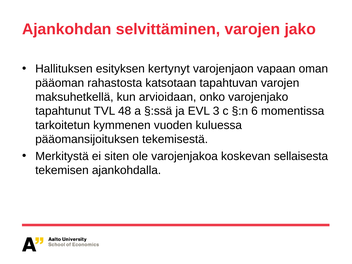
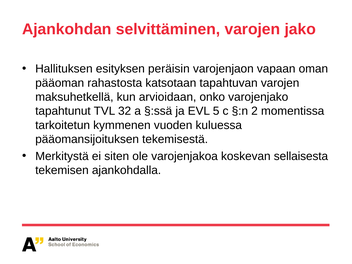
kertynyt: kertynyt -> peräisin (169, 69)
48: 48 -> 32 (125, 111)
3: 3 -> 5 (216, 111)
6: 6 -> 2 (255, 111)
